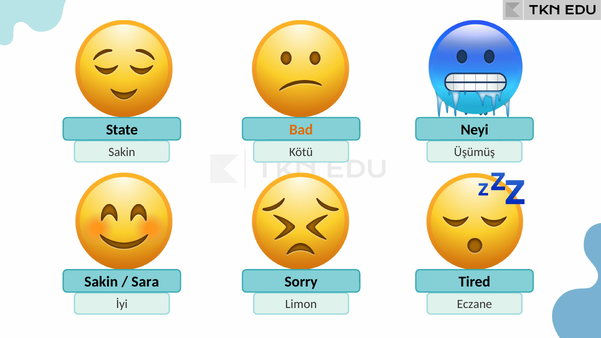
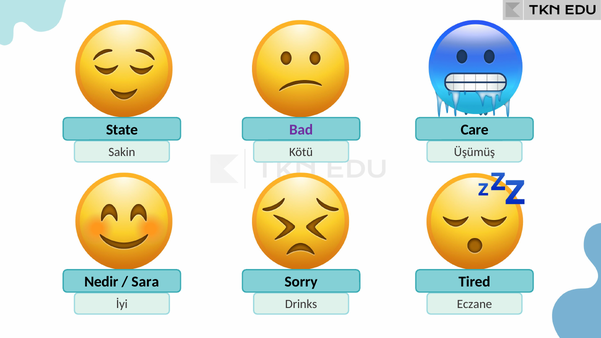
Bad colour: orange -> purple (301, 130)
Neyi: Neyi -> Care (475, 130)
Sakin: Sakin -> Nedir (101, 282)
Limon: Limon -> Drinks (301, 304)
